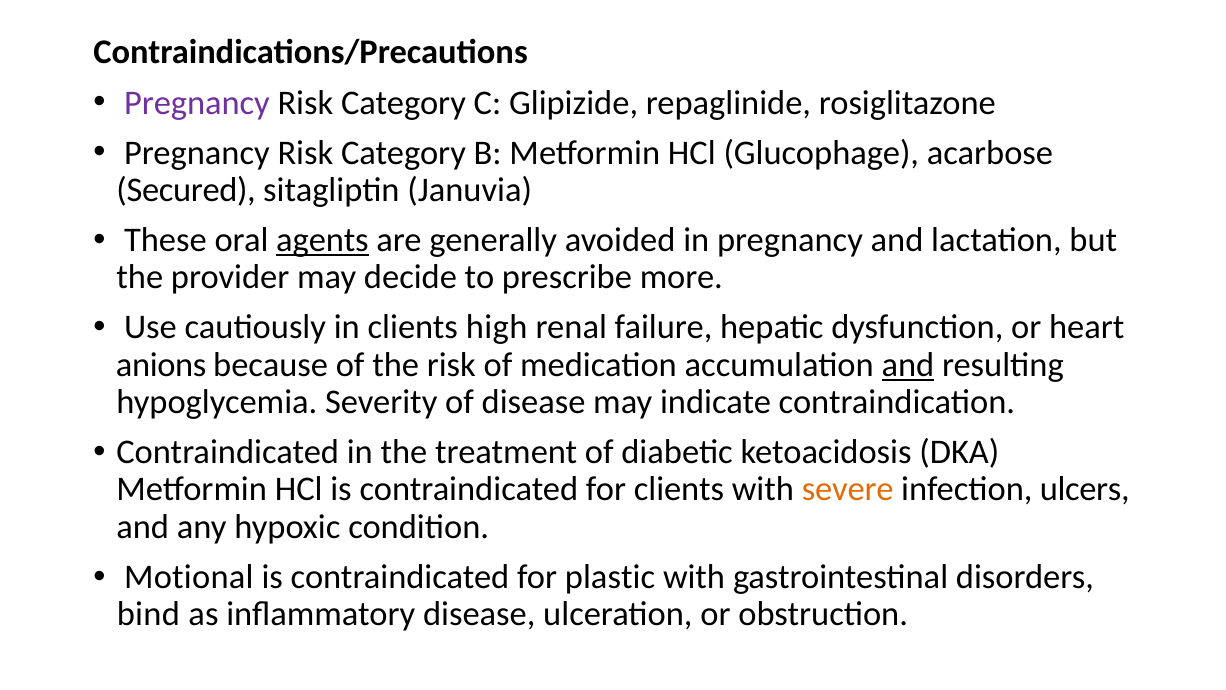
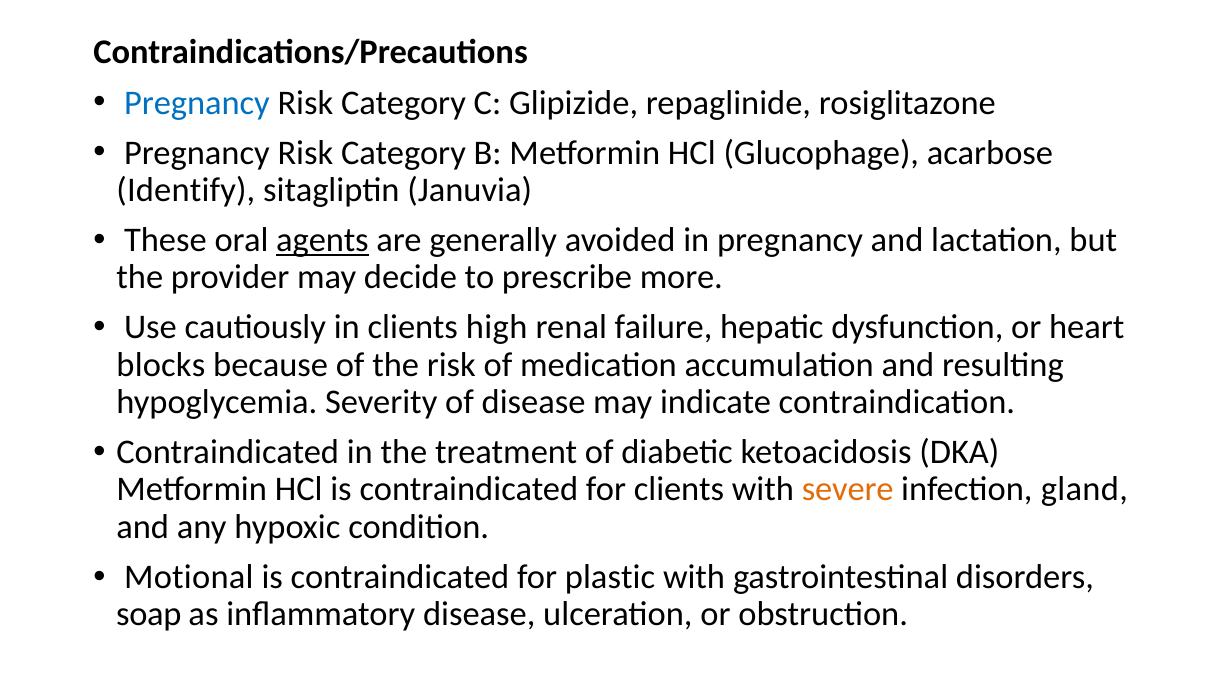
Pregnancy colour: purple -> blue (197, 103)
Secured: Secured -> Identify (186, 190)
anions: anions -> blocks (161, 365)
and underline: present -> none (908, 365)
ulcers: ulcers -> gland (1084, 489)
bind: bind -> soap (149, 614)
